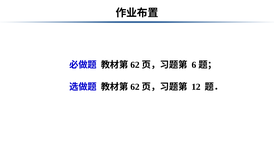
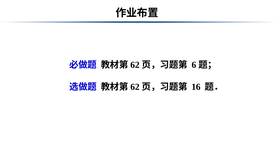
12: 12 -> 16 (196, 87)
